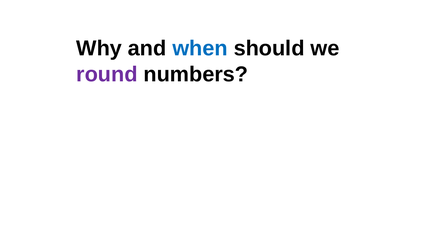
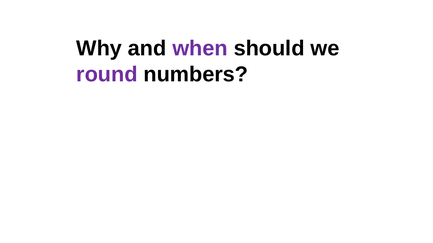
when colour: blue -> purple (200, 48)
